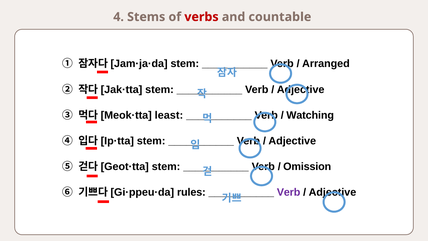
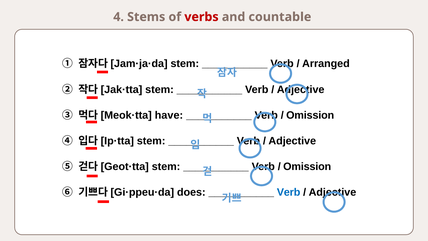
least: least -> have (169, 115)
Watching: Watching -> Omission (310, 115)
rules: rules -> does (191, 192)
Verb colour: purple -> blue (289, 192)
